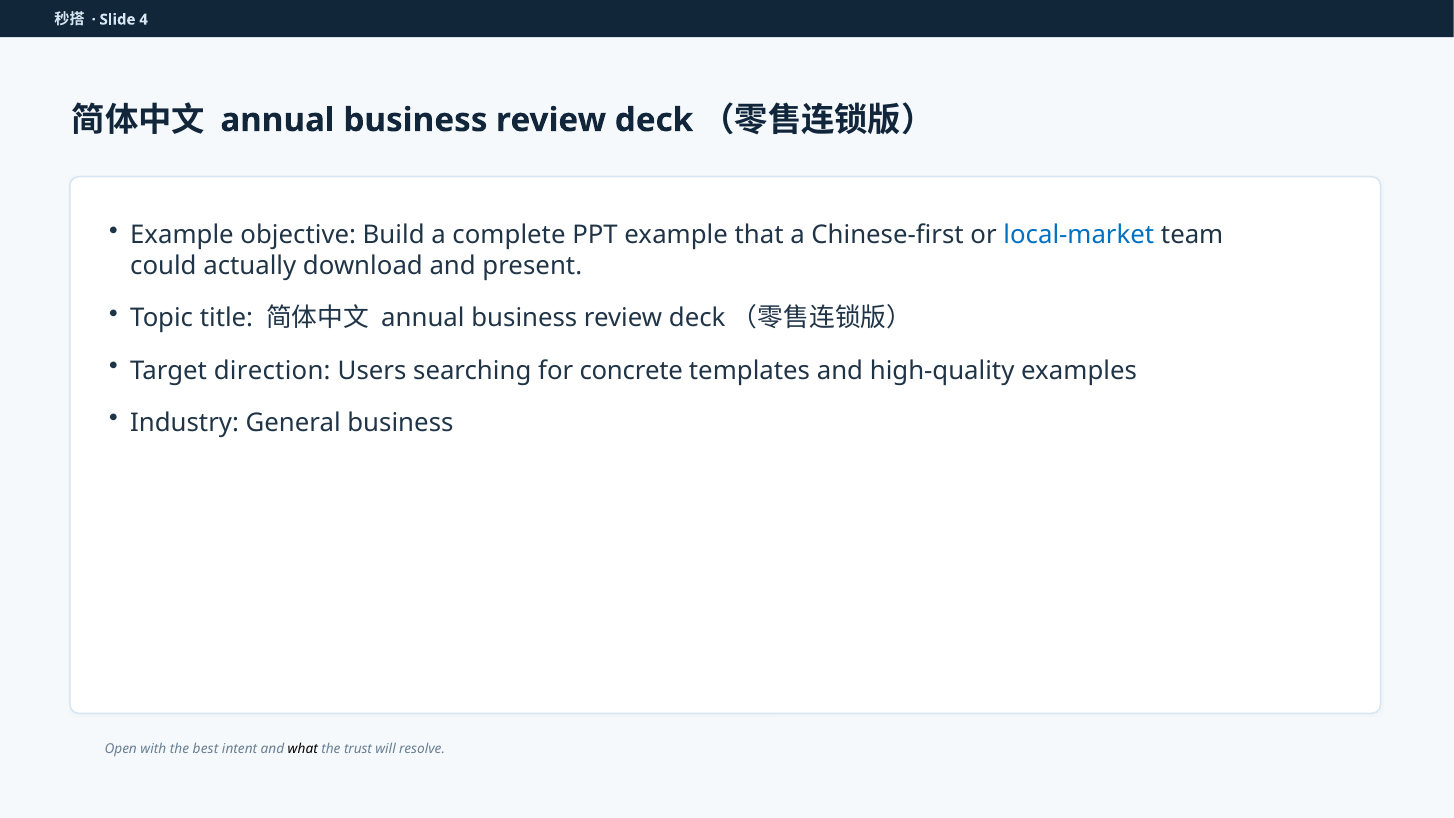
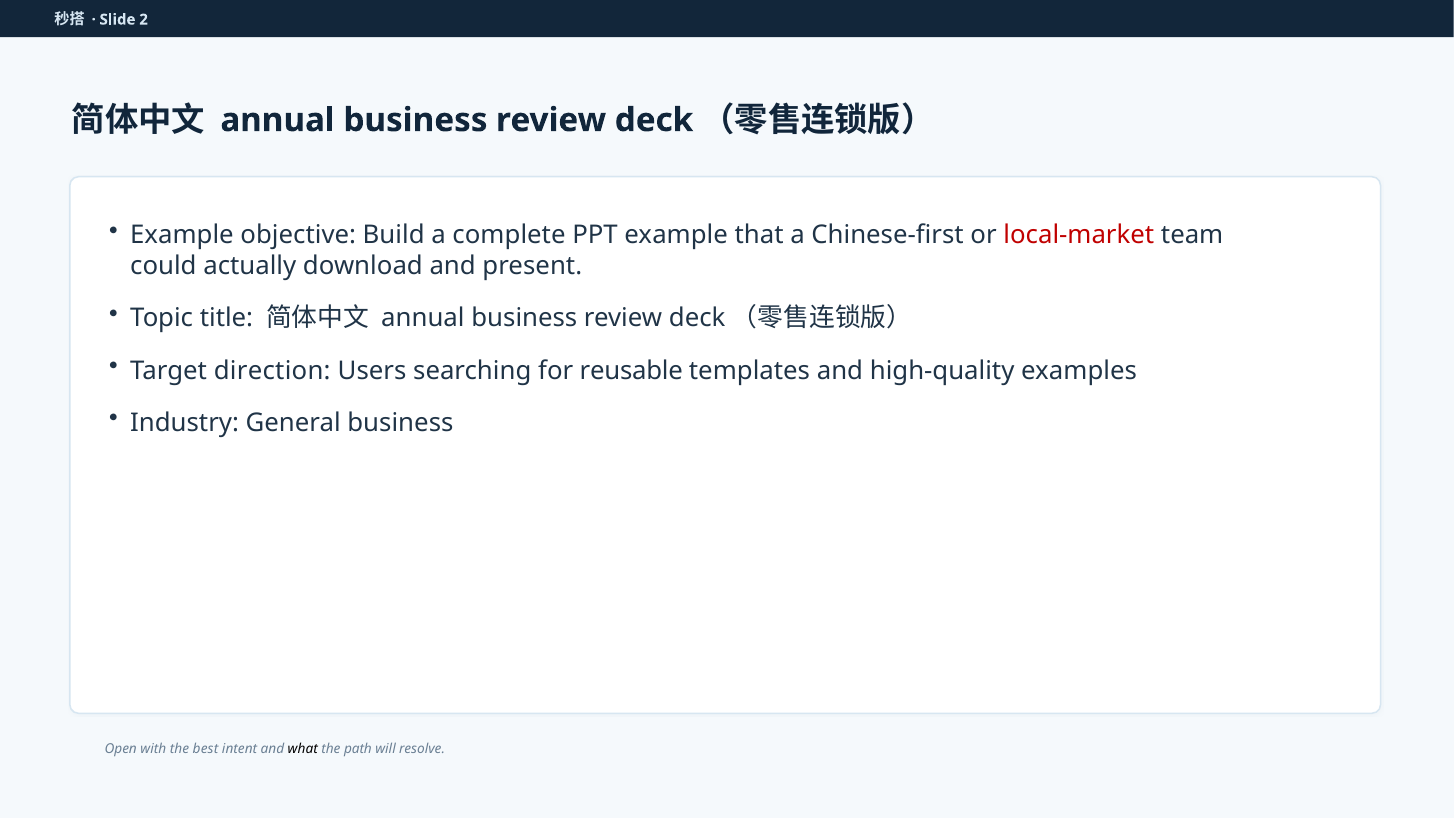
4: 4 -> 2 (144, 20)
local-market colour: blue -> red (1079, 235)
concrete: concrete -> reusable (631, 370)
trust: trust -> path (358, 749)
